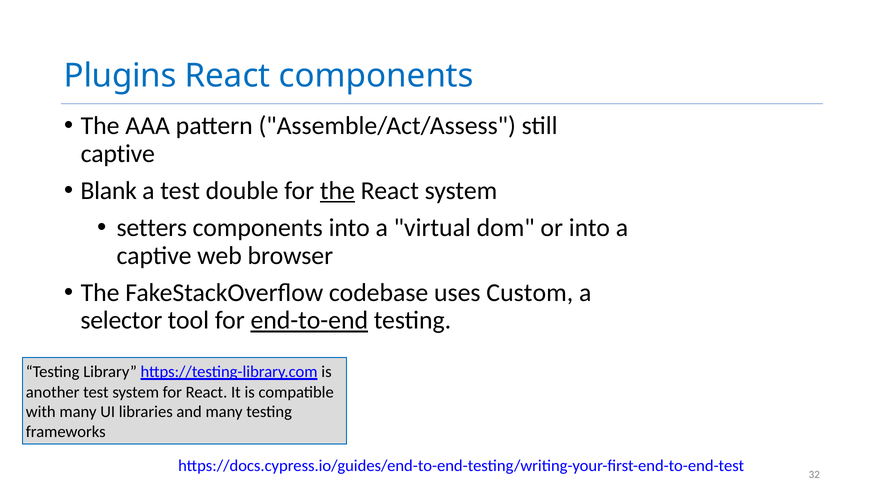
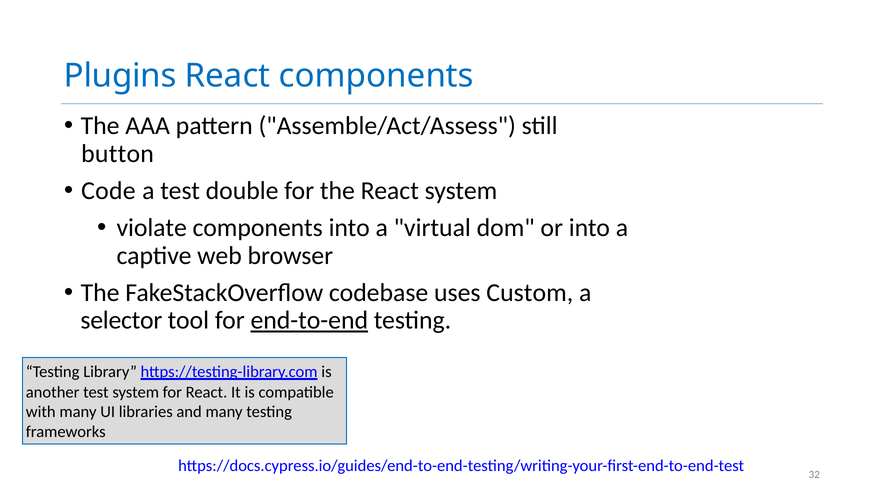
captive: captive -> button (118, 154)
Blank: Blank -> Code (108, 191)
the underline: present -> none (337, 191)
setters: setters -> violate (152, 228)
